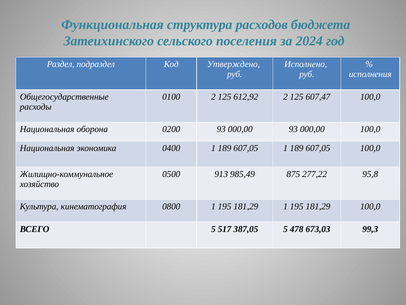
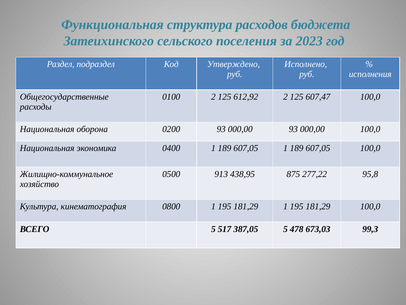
2024: 2024 -> 2023 (309, 41)
985,49: 985,49 -> 438,95 (243, 174)
